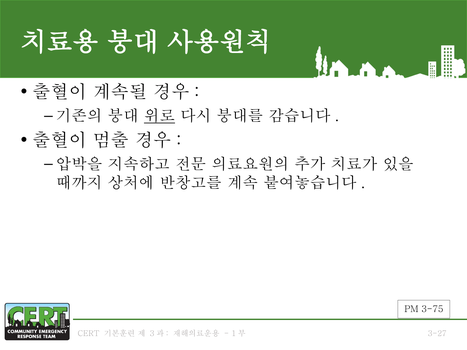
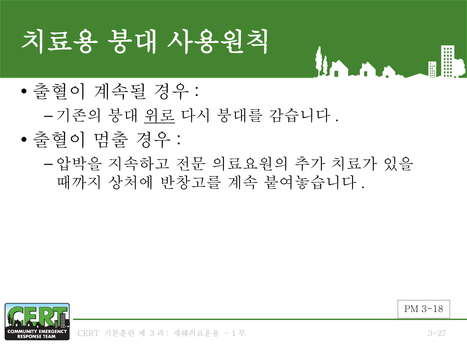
3-75: 3-75 -> 3-18 (432, 309)
